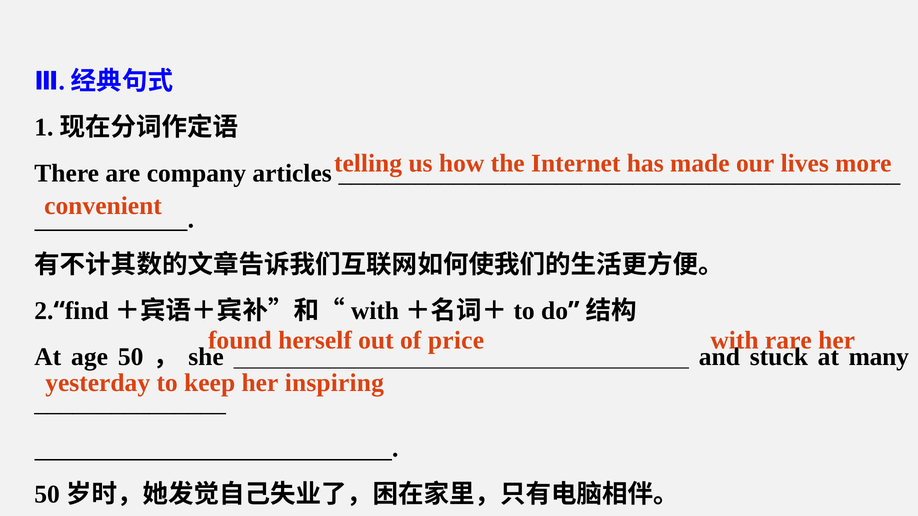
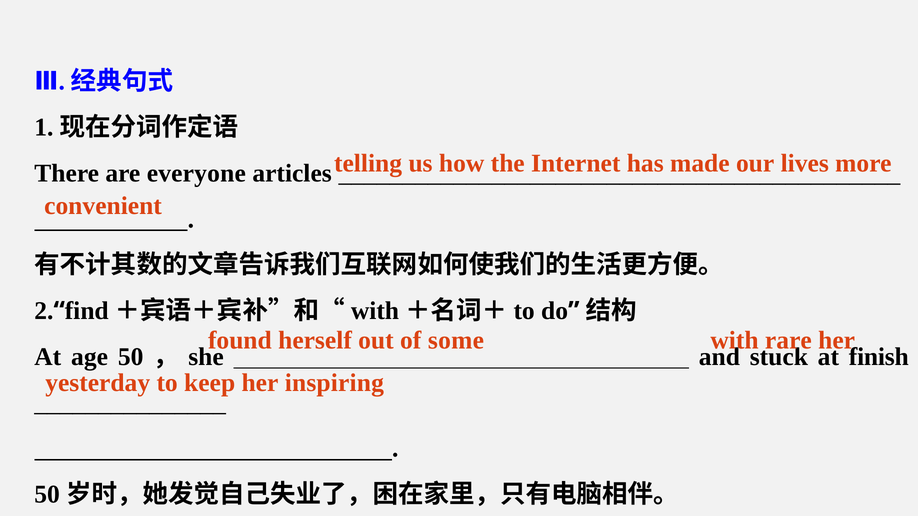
company: company -> everyone (196, 173)
price: price -> some (456, 340)
many: many -> finish (879, 357)
